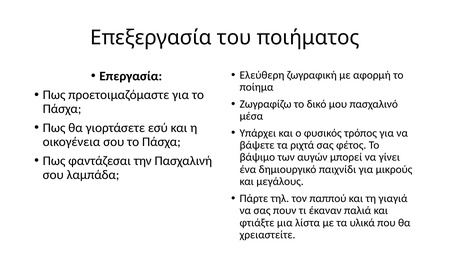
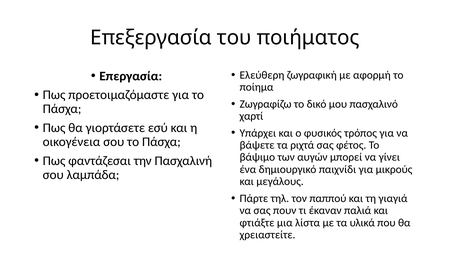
μέσα: μέσα -> χαρτί (251, 116)
